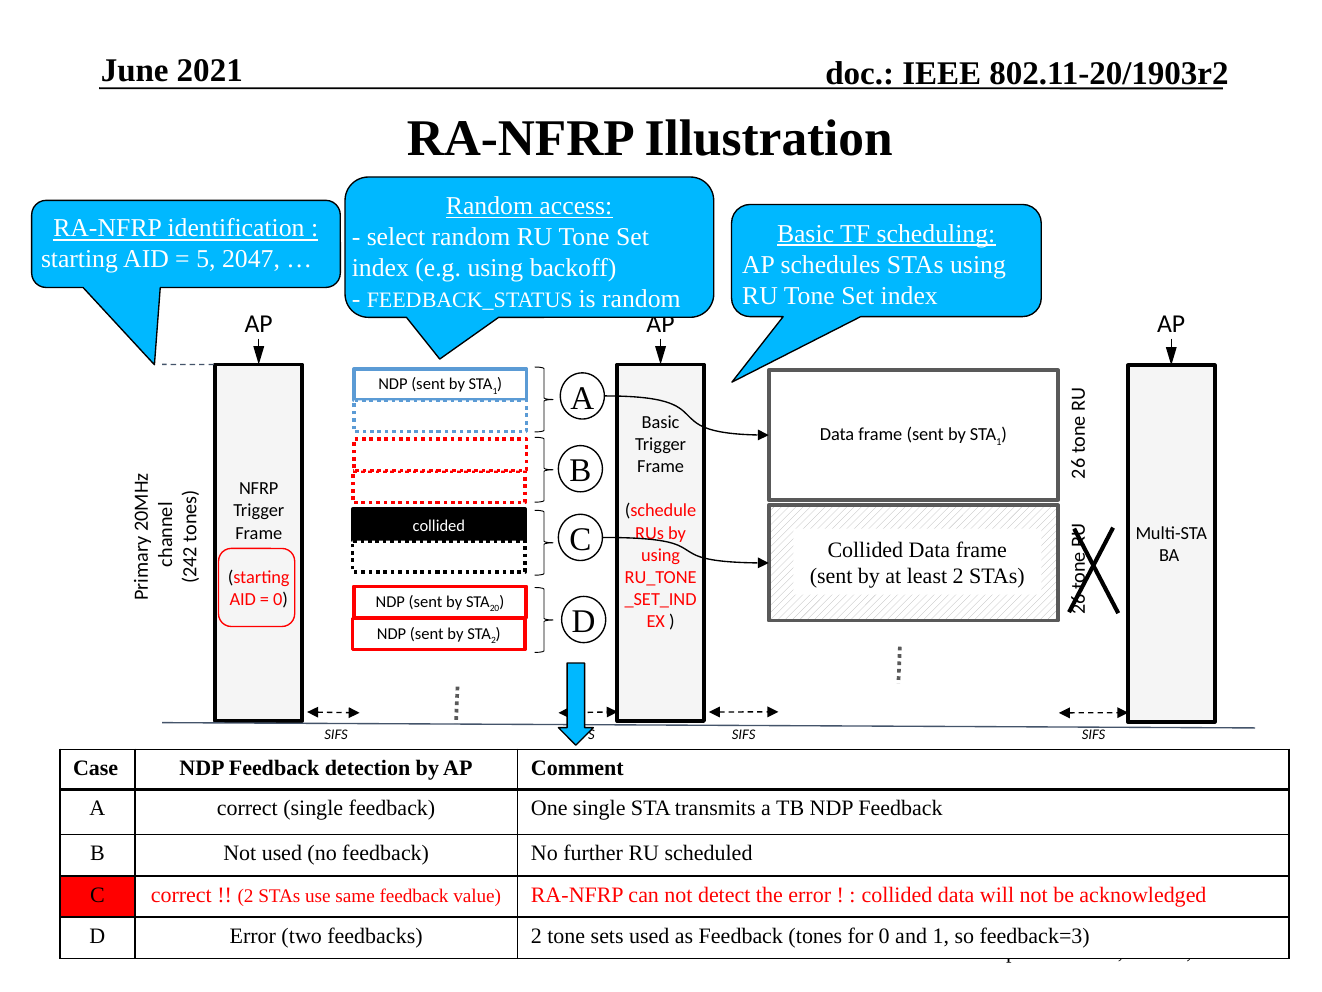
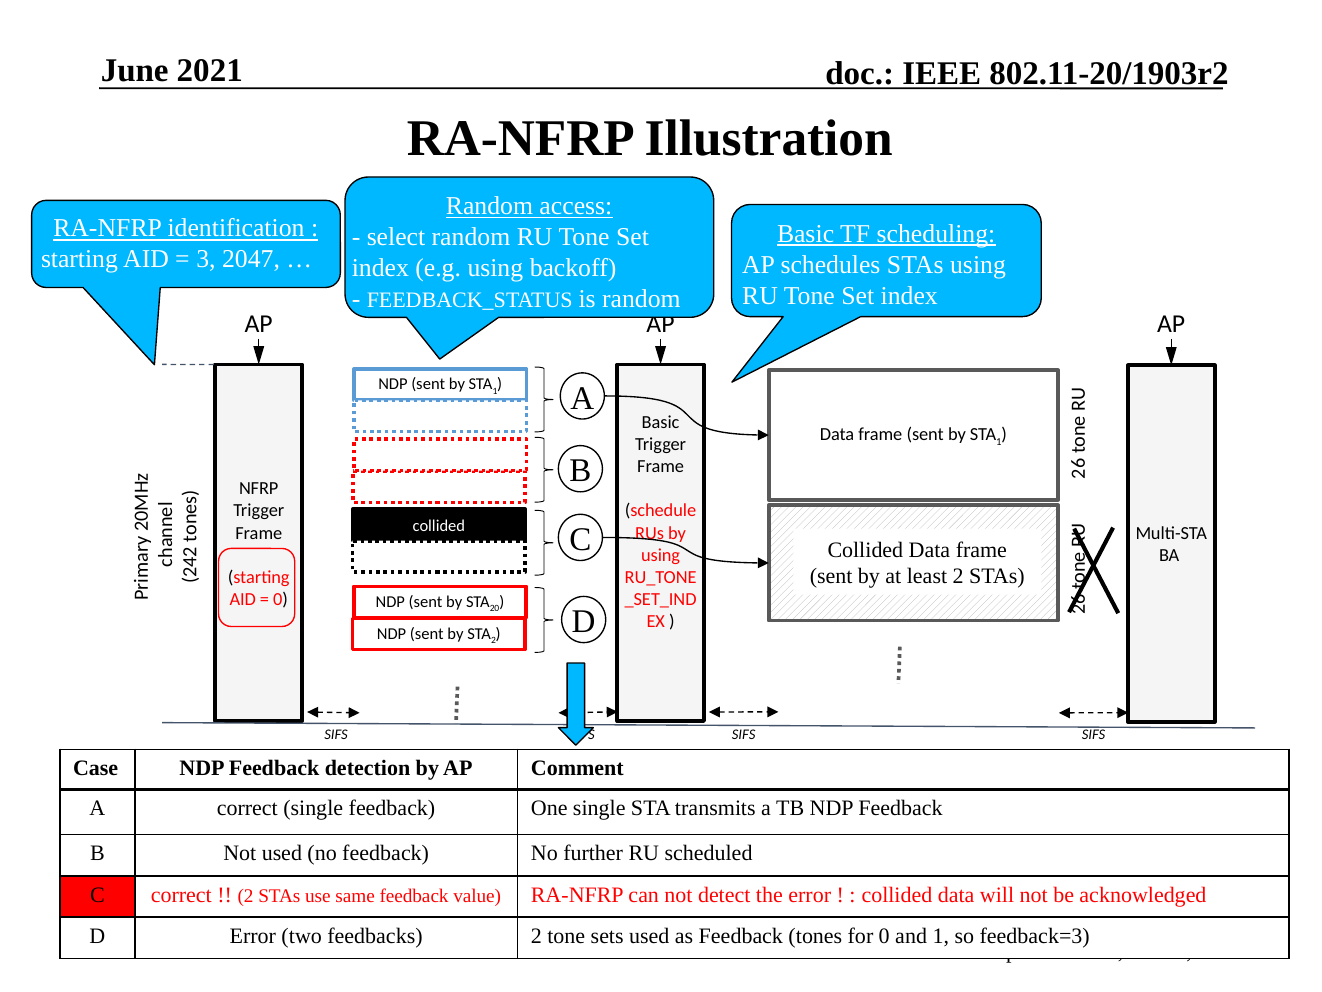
5: 5 -> 3 (206, 259)
